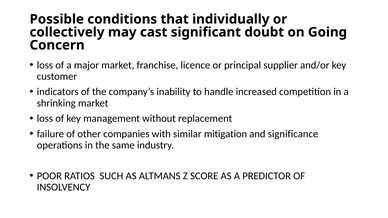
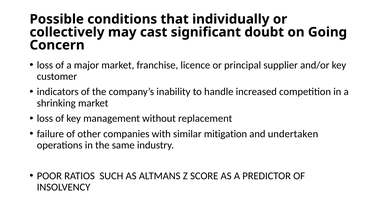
significance: significance -> undertaken (293, 134)
